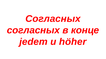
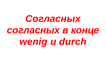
jedem: jedem -> wenig (33, 42)
höher: höher -> durch (73, 42)
